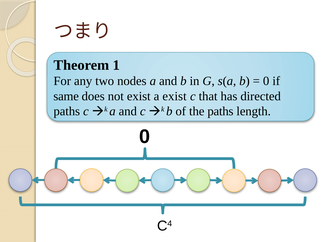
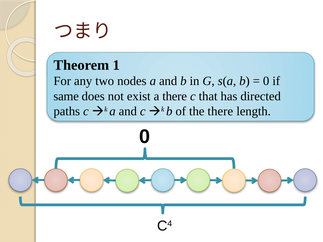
a exist: exist -> there (175, 96)
the paths: paths -> there (220, 111)
